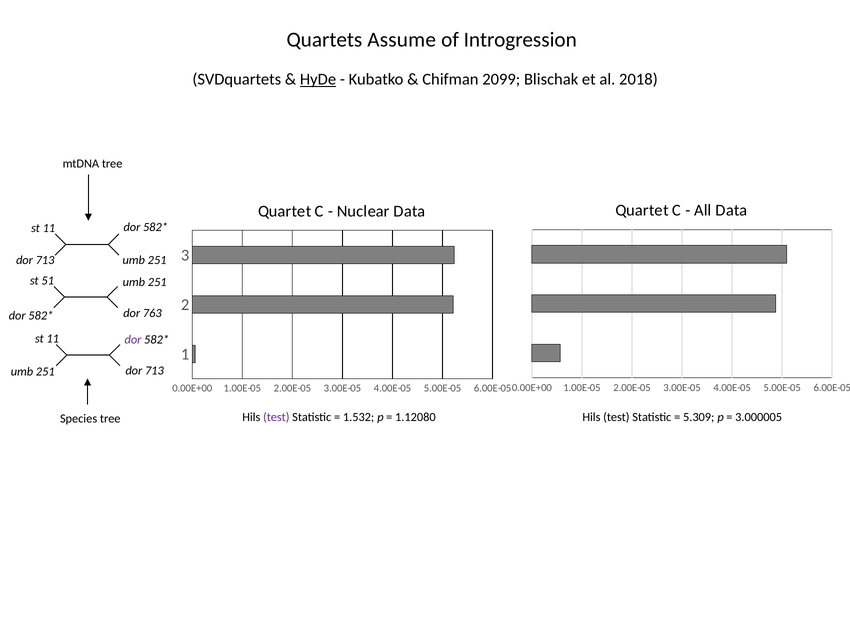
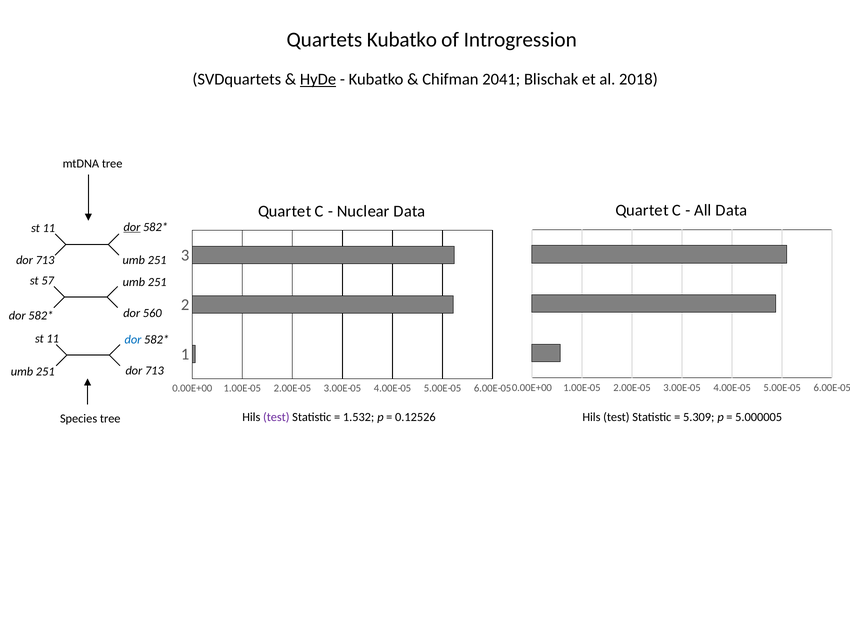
Quartets Assume: Assume -> Kubatko (402, 40)
2099: 2099 -> 2041 (501, 79)
dor underline: none -> present (132, 227)
51: 51 -> 57 (48, 281)
763: 763 -> 560 (152, 314)
dor colour: purple -> blue (133, 340)
1.12080: 1.12080 -> 0.12526 (415, 418)
3.000005: 3.000005 -> 5.000005 (759, 418)
